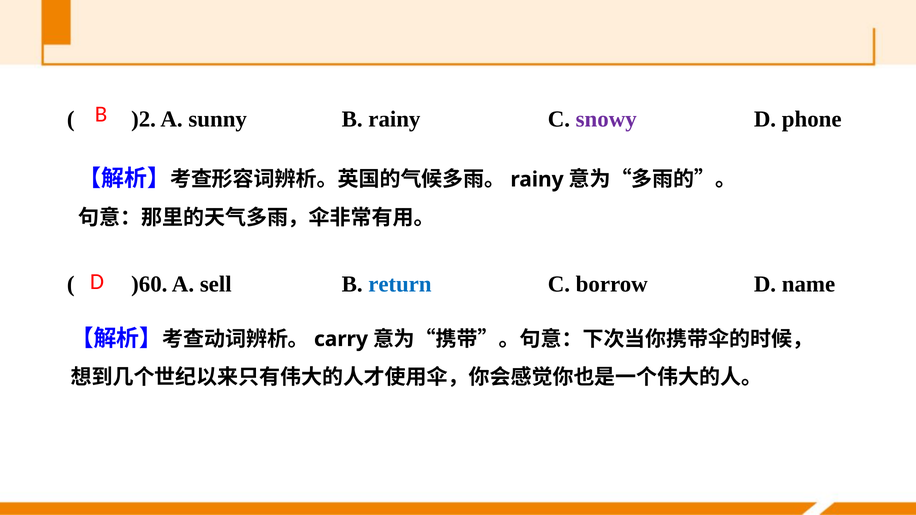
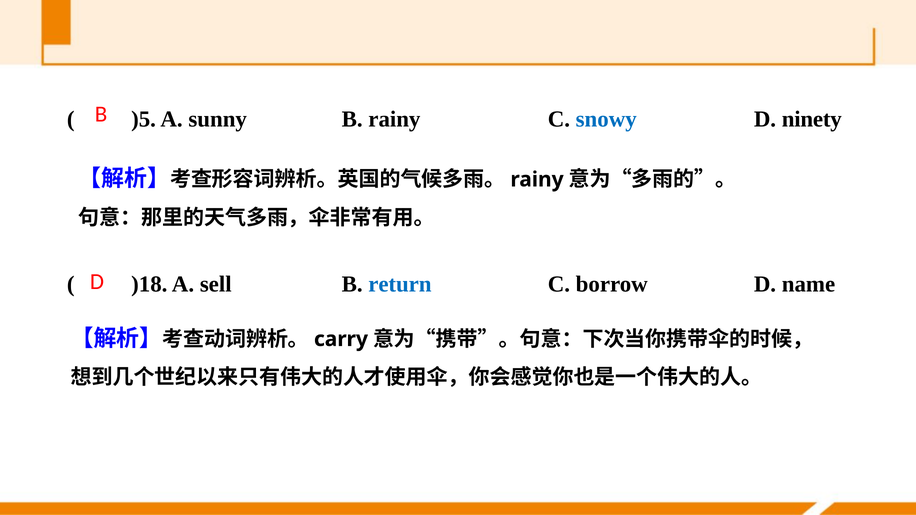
)2: )2 -> )5 (144, 119)
snowy colour: purple -> blue (606, 119)
phone: phone -> ninety (812, 119)
)60: )60 -> )18 (149, 284)
